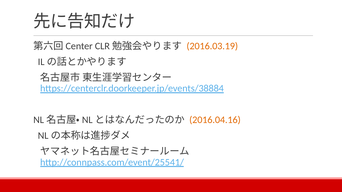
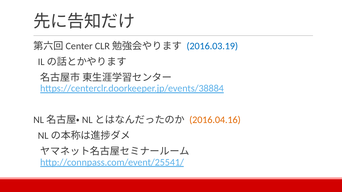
2016.03.19 colour: orange -> blue (212, 46)
